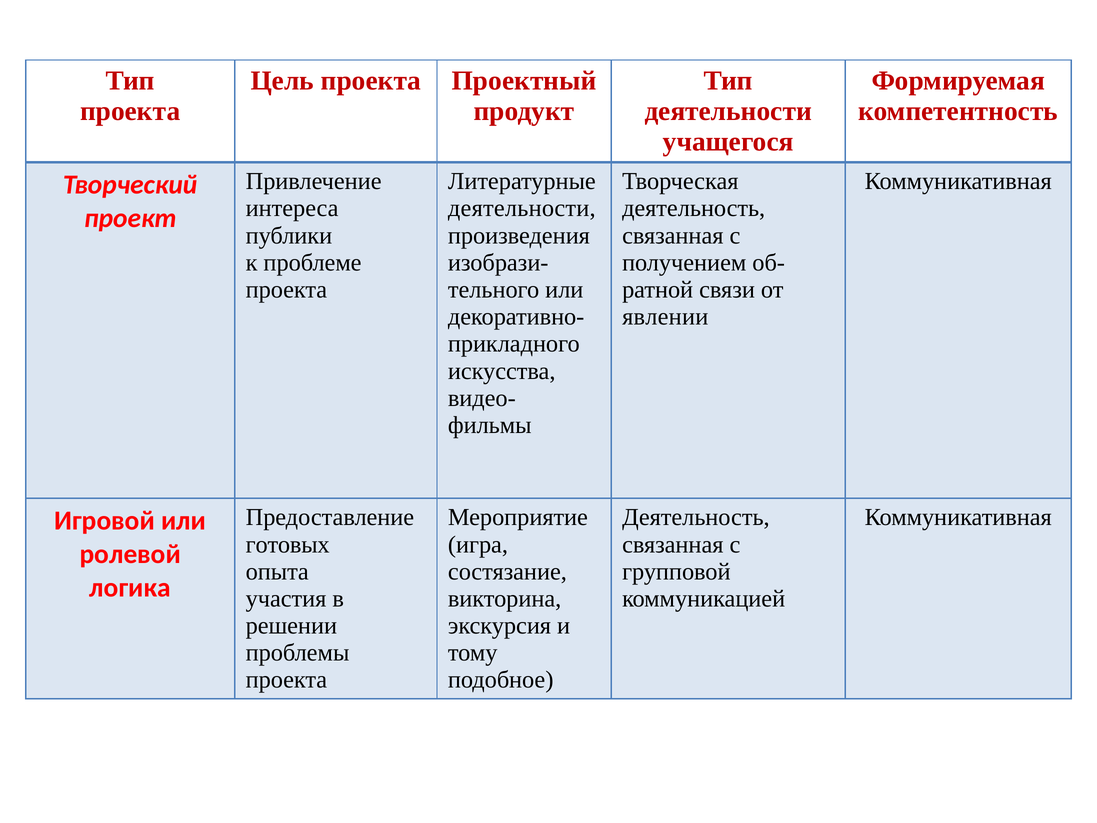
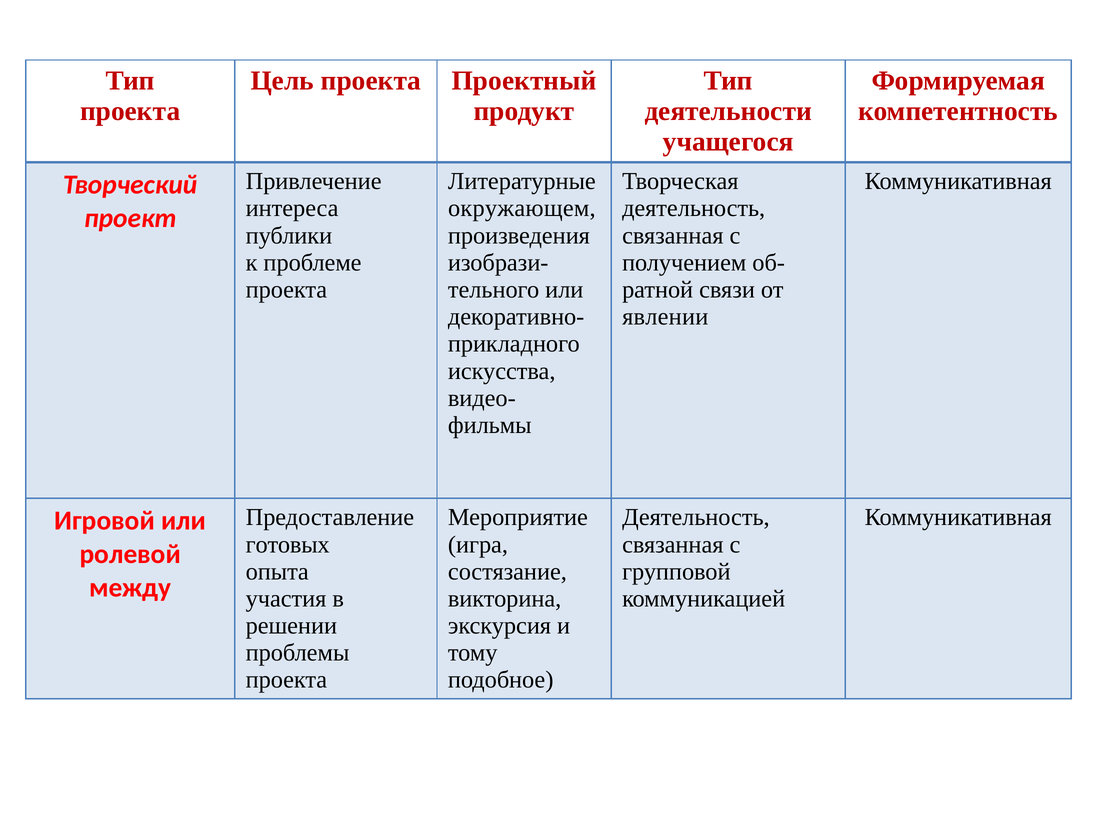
деятельности: деятельности -> окружающем (522, 208)
логика: логика -> между (130, 588)
